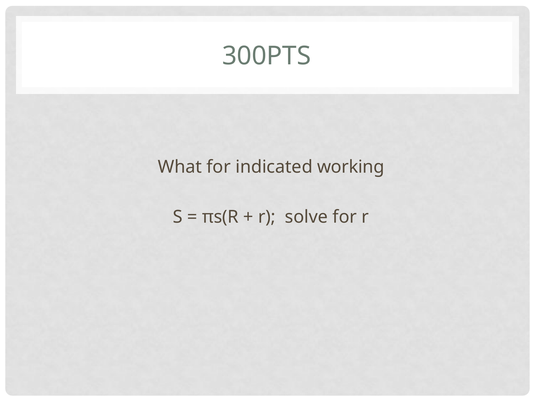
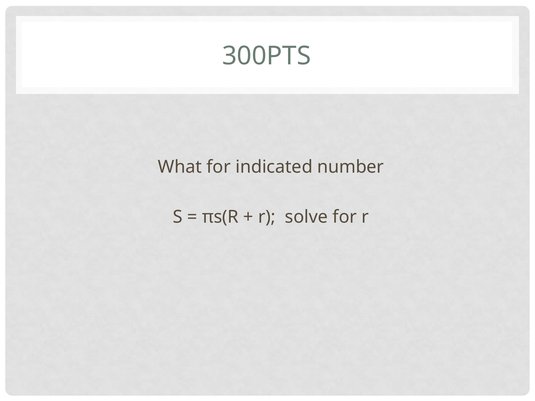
working: working -> number (351, 167)
